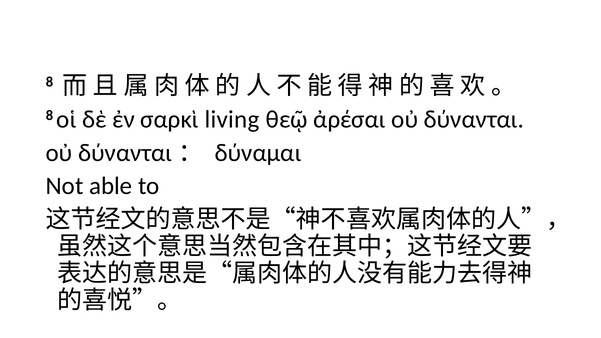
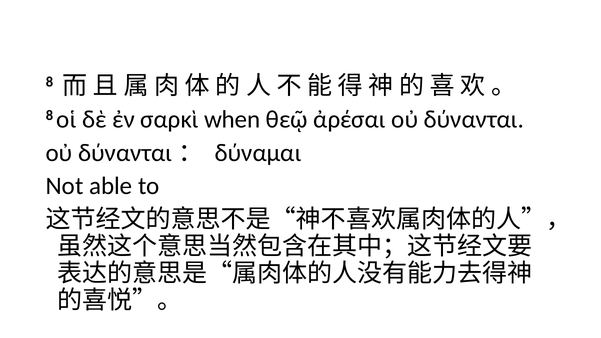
living: living -> when (232, 120)
